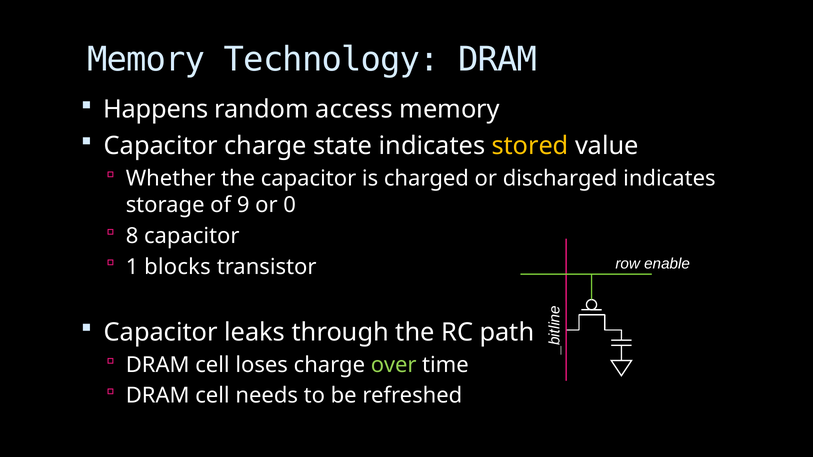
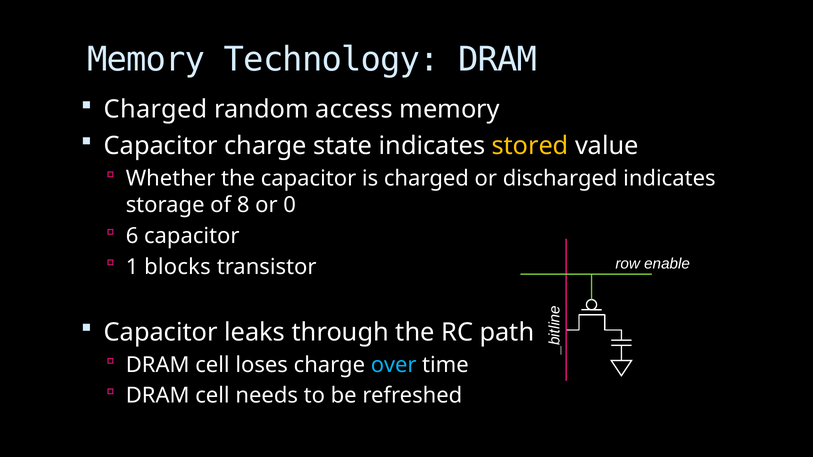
Happens: Happens -> Charged (156, 110)
9: 9 -> 8 (243, 205)
8: 8 -> 6 (132, 236)
over colour: light green -> light blue (394, 365)
